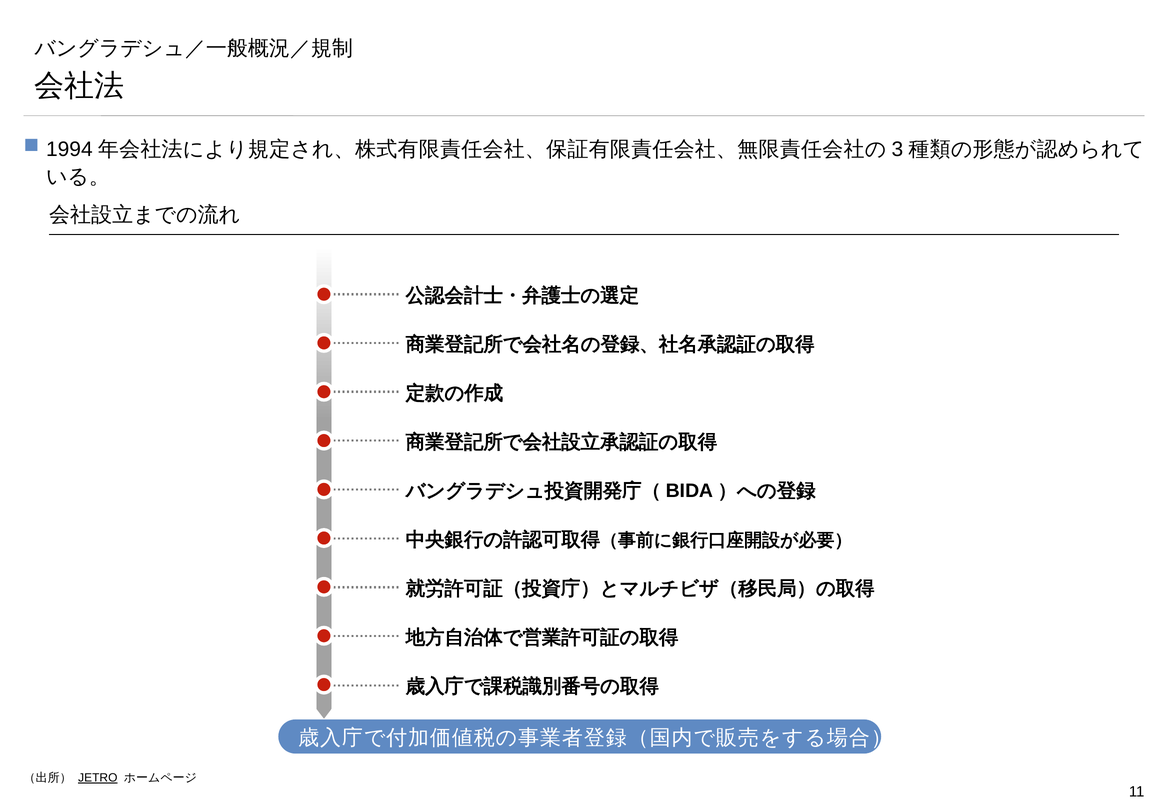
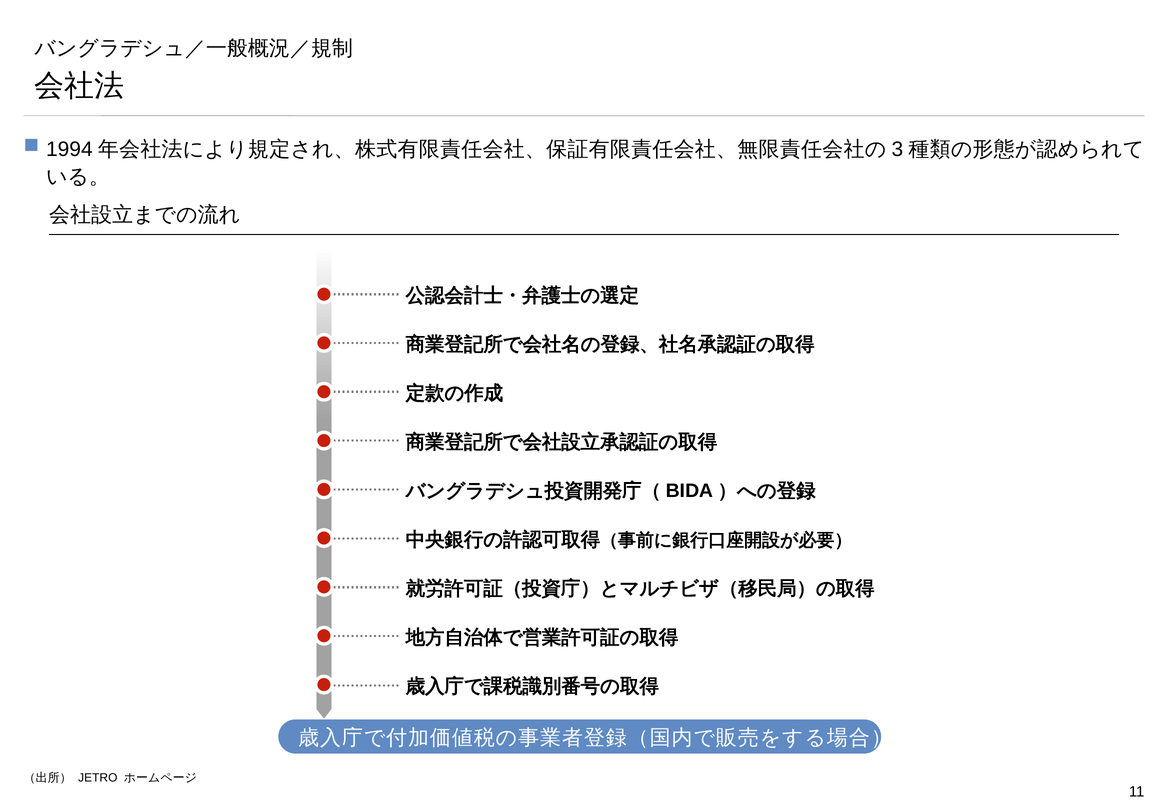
JETRO underline: present -> none (98, 777)
